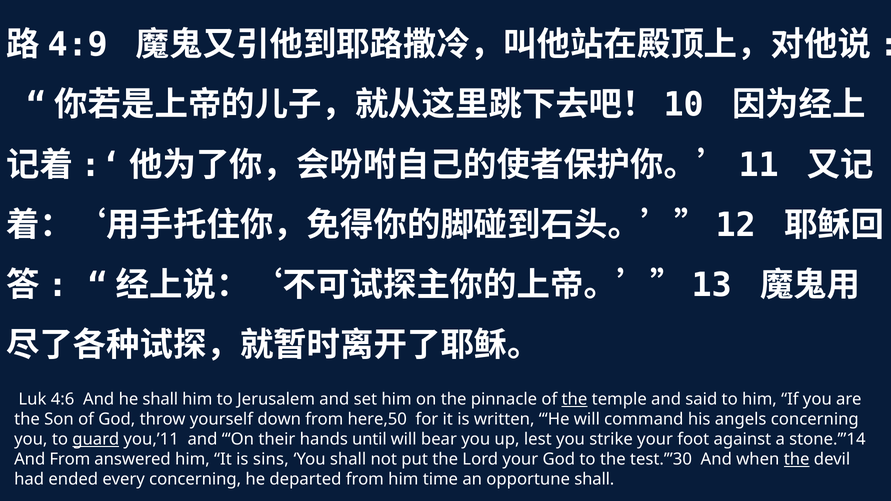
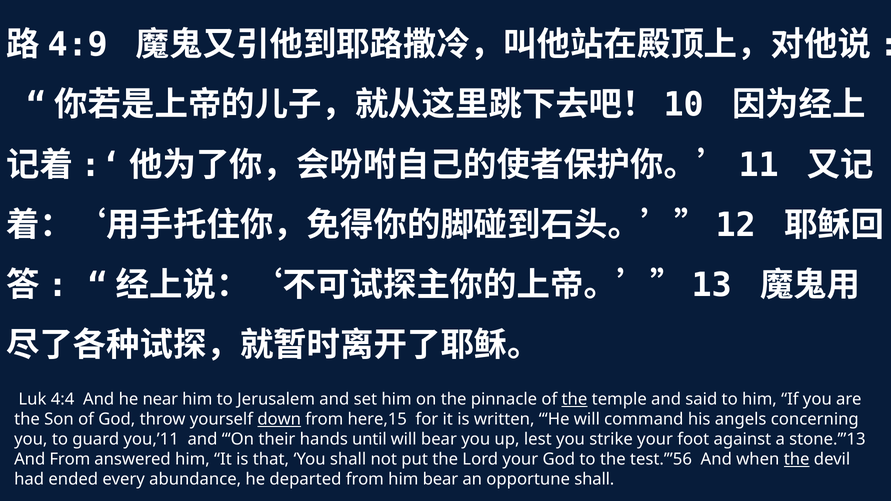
4:6: 4:6 -> 4:4 (63, 399)
he shall: shall -> near (160, 399)
down underline: none -> present (279, 419)
here,50: here,50 -> here,15 (377, 419)
guard underline: present -> none (96, 439)
stone.’”14: stone.’”14 -> stone.’”13 (827, 439)
sins: sins -> that (271, 459)
test.’”30: test.’”30 -> test.’”56 (661, 459)
every concerning: concerning -> abundance (195, 480)
him time: time -> bear (440, 480)
